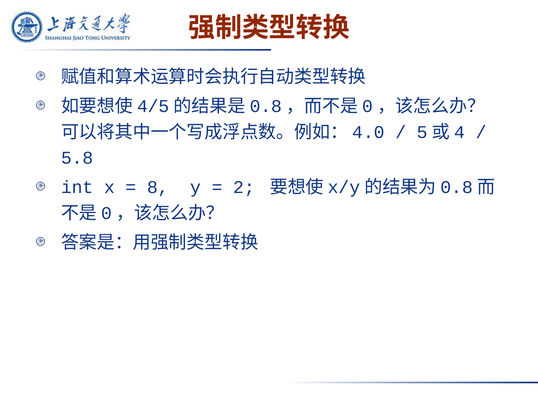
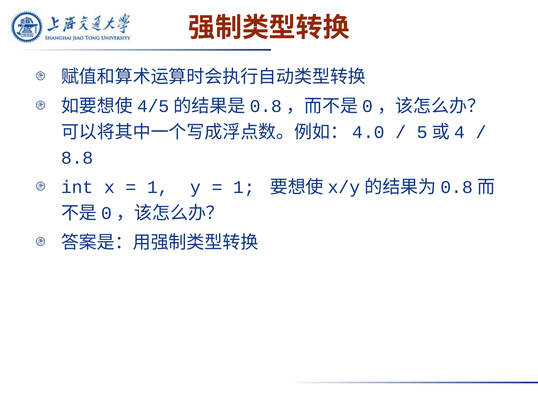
5.8: 5.8 -> 8.8 (77, 158)
8: 8 -> 1 (158, 187)
2: 2 -> 1 (244, 187)
